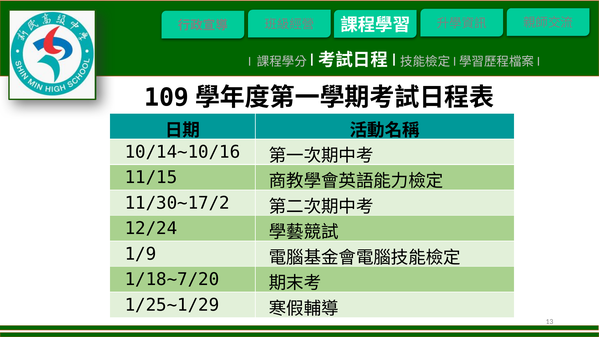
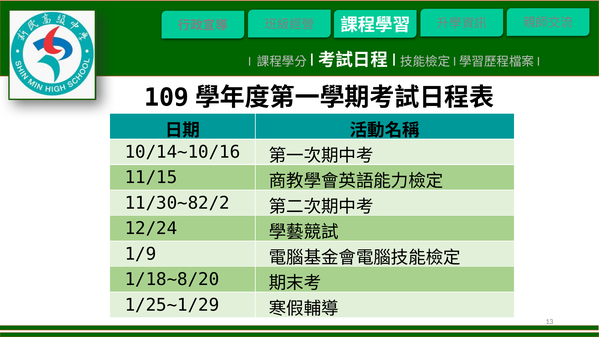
11/30~17/2: 11/30~17/2 -> 11/30~82/2 (177, 203)
1/18~7/20: 1/18~7/20 -> 1/18~8/20 (172, 279)
